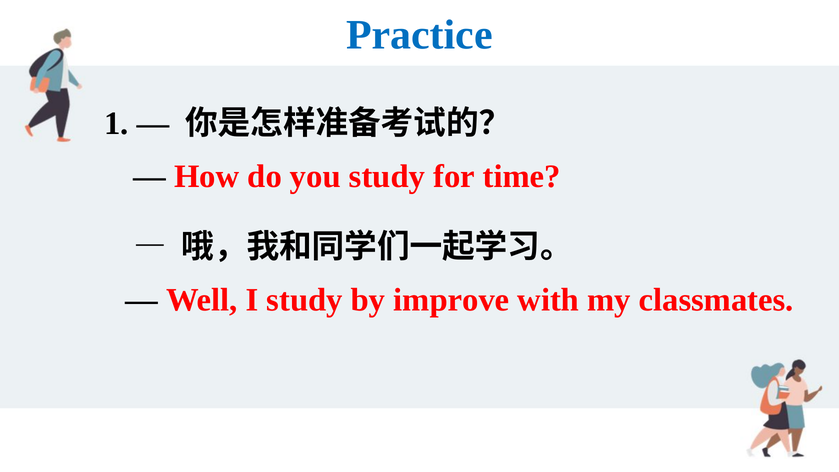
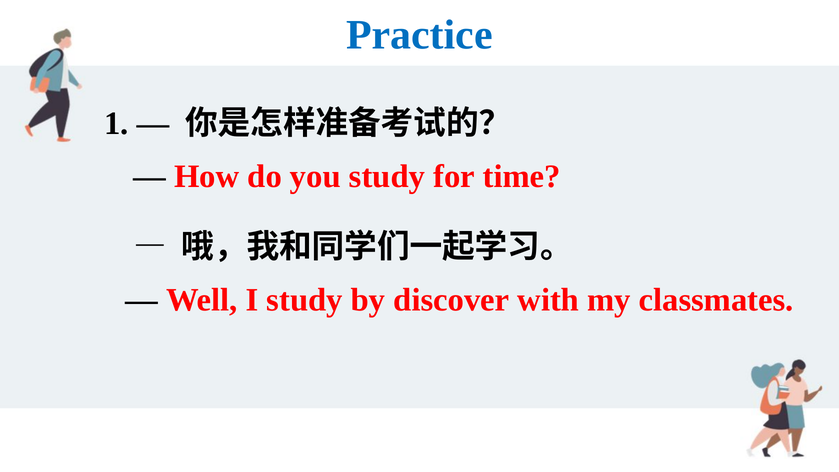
improve: improve -> discover (451, 300)
